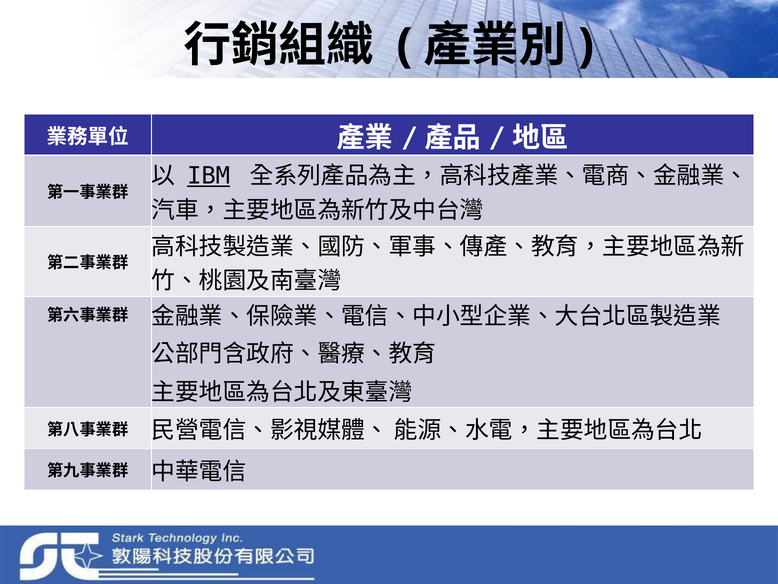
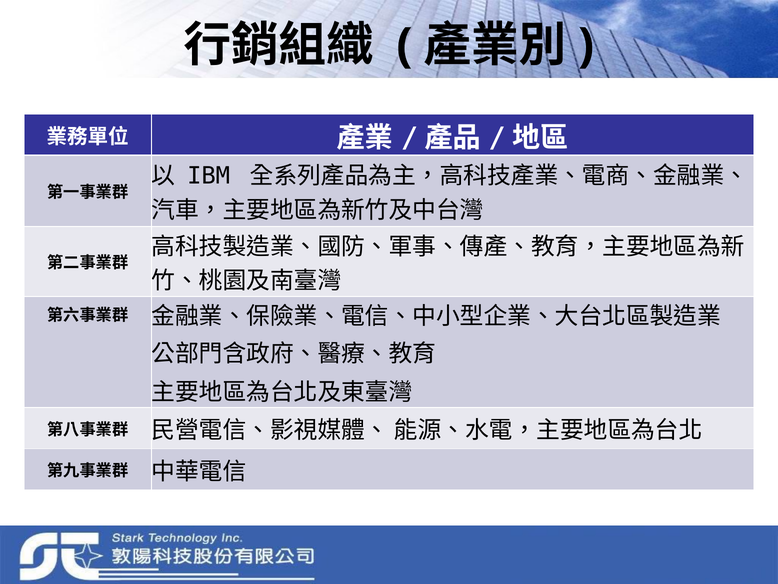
IBM underline: present -> none (209, 176)
